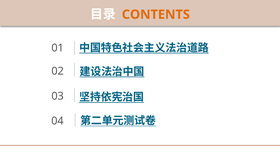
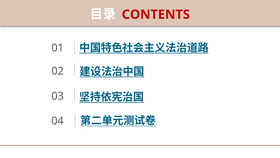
CONTENTS colour: orange -> red (156, 14)
